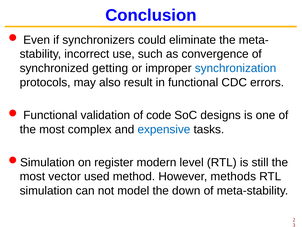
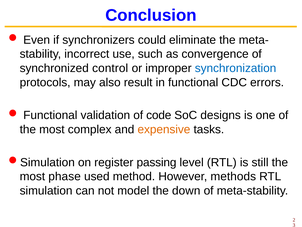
getting: getting -> control (110, 68)
expensive colour: blue -> orange (164, 129)
modern: modern -> passing (157, 162)
vector: vector -> phase (65, 176)
